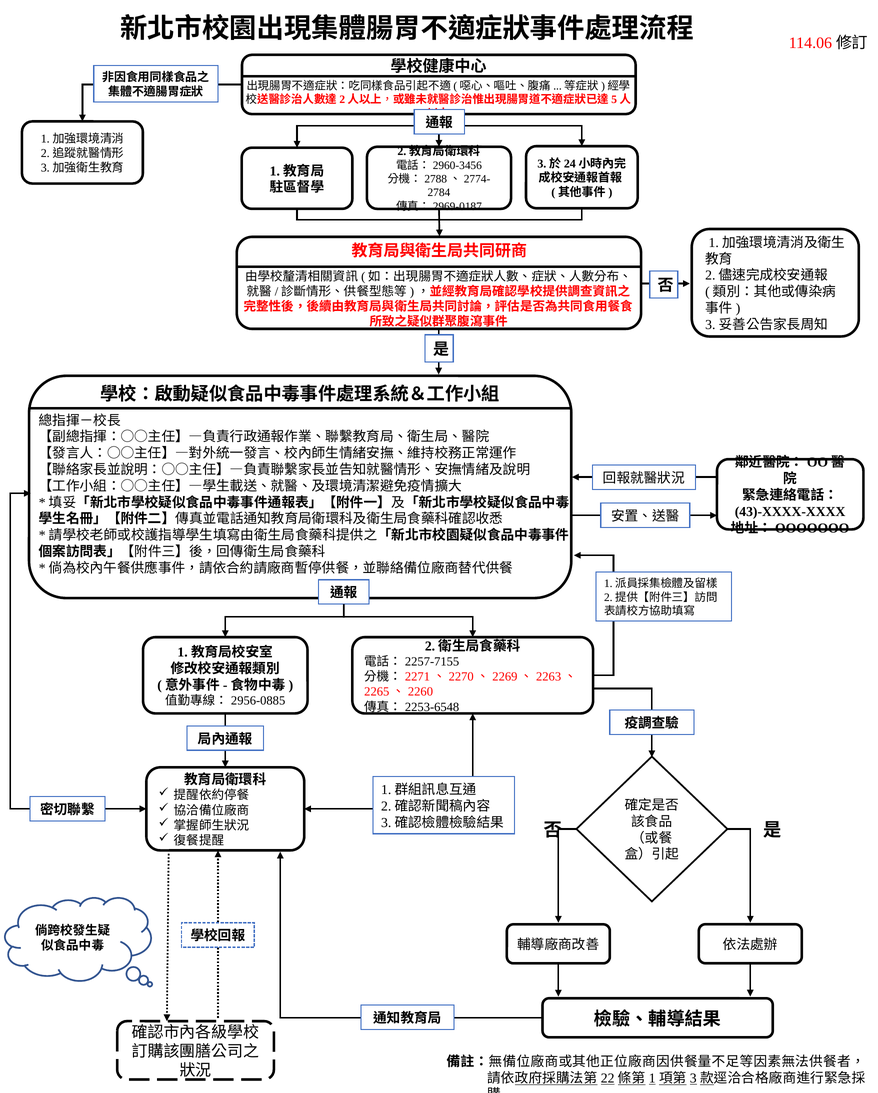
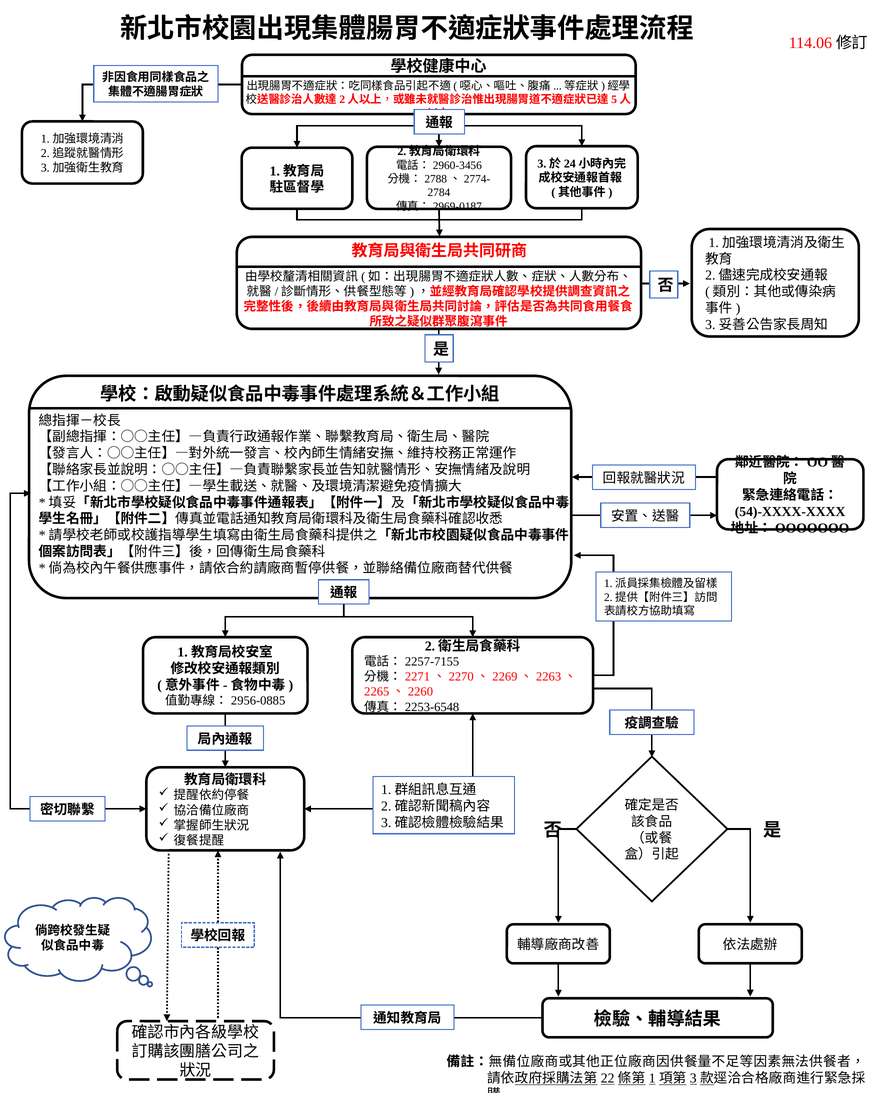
43)-XXXX-XXXX: 43)-XXXX-XXXX -> 54)-XXXX-XXXX (790, 512)
